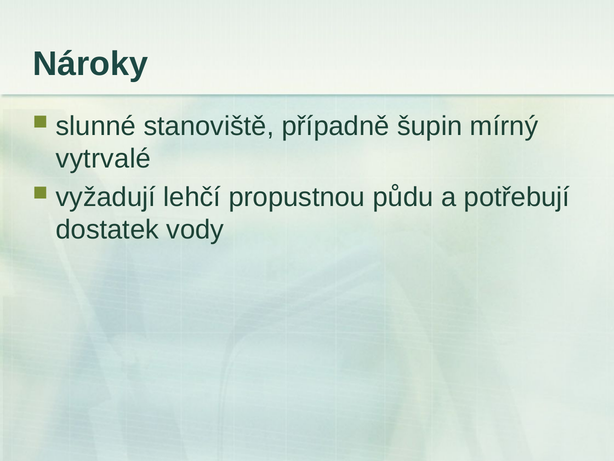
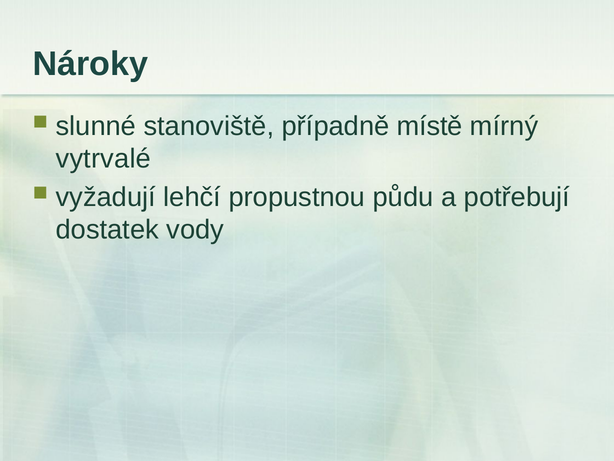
šupin: šupin -> místě (430, 126)
